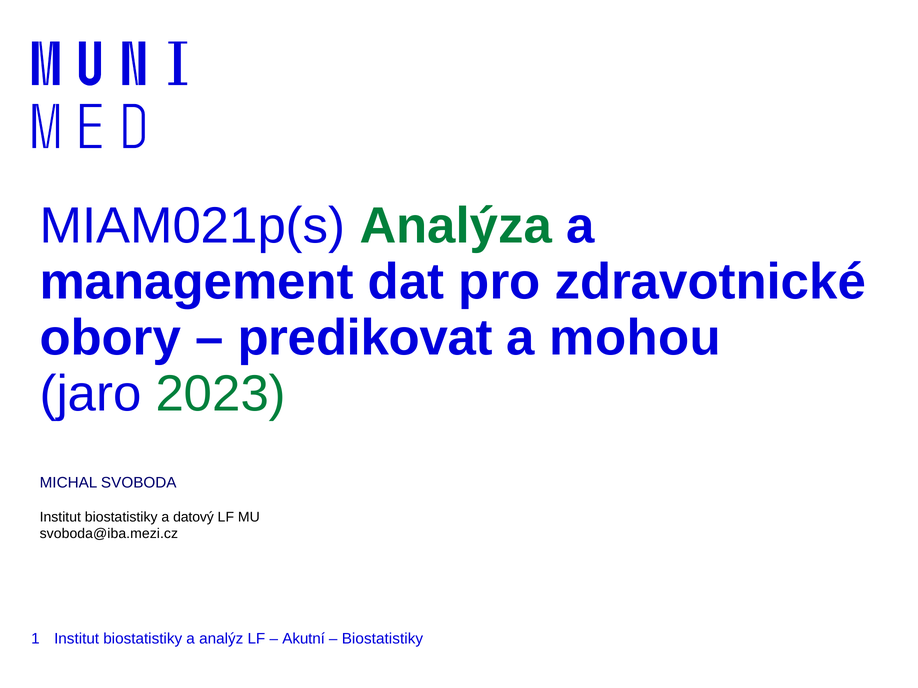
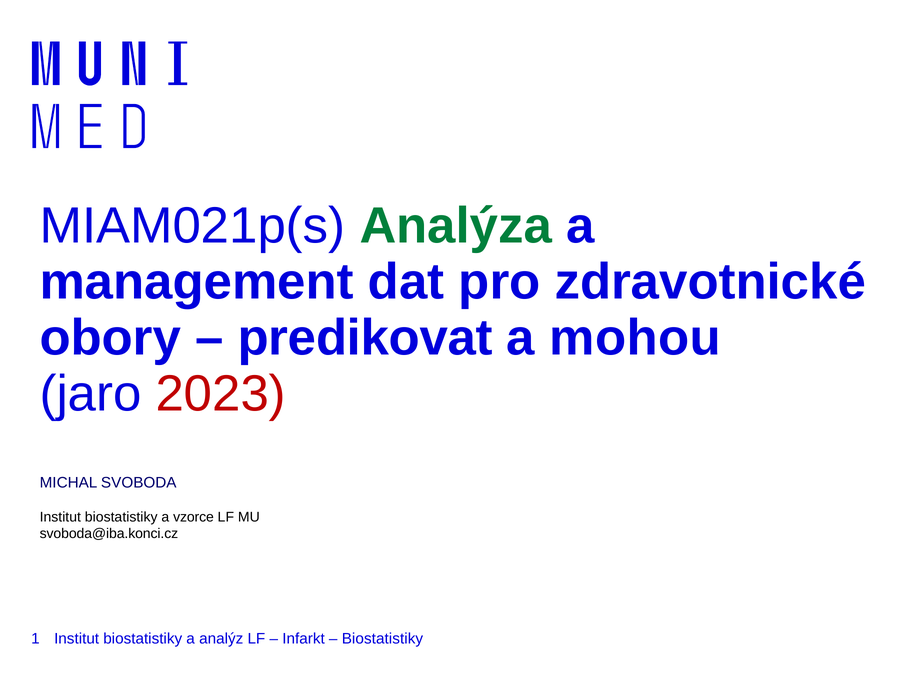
2023 colour: green -> red (221, 394)
datový: datový -> vzorce (193, 517)
svoboda@iba.mezi.cz: svoboda@iba.mezi.cz -> svoboda@iba.konci.cz (109, 534)
Akutní: Akutní -> Infarkt (304, 639)
